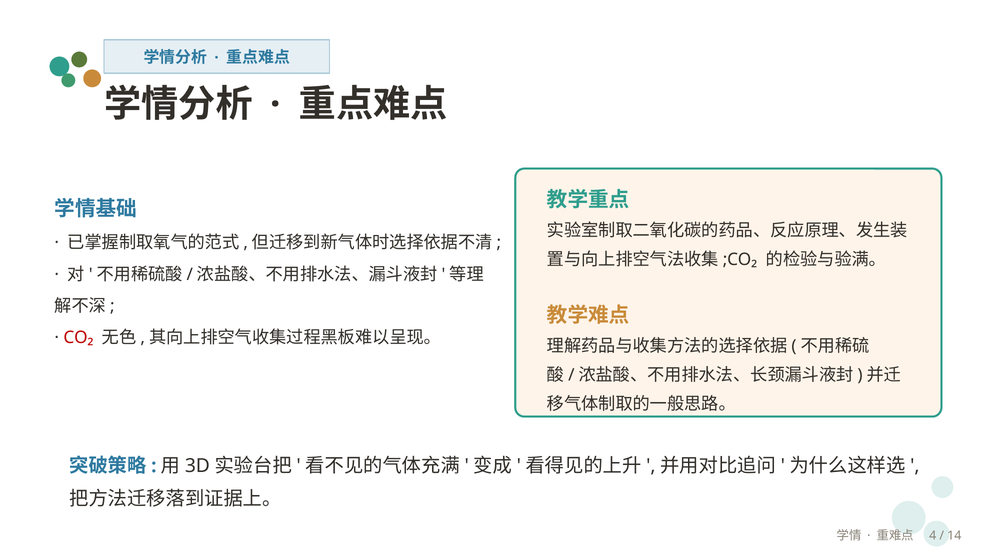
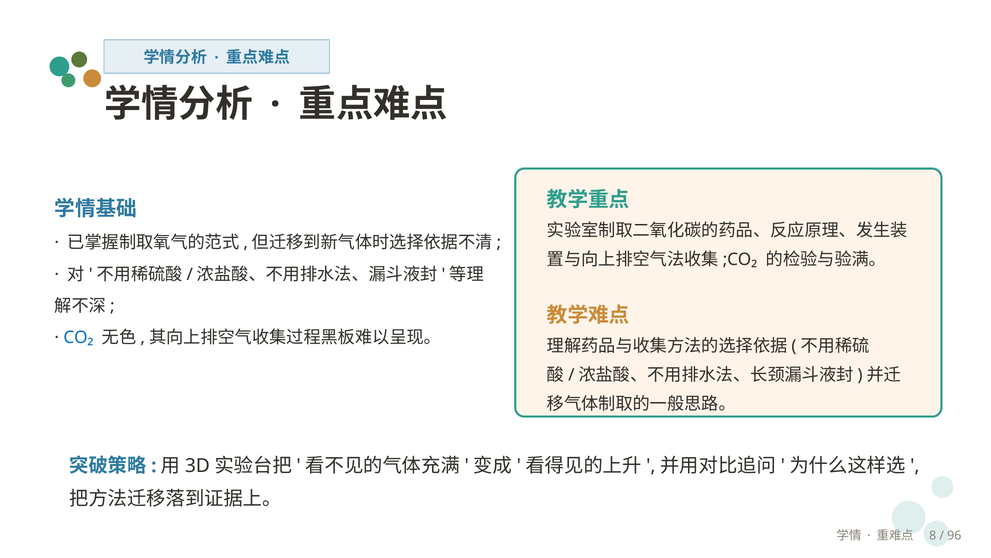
CO₂ colour: red -> blue (78, 337)
4: 4 -> 8 (933, 535)
14: 14 -> 96 (954, 535)
